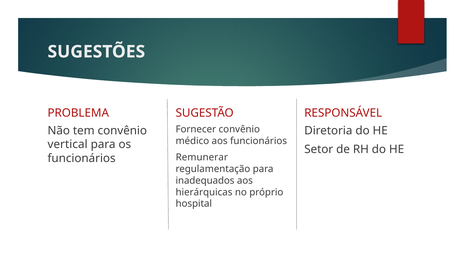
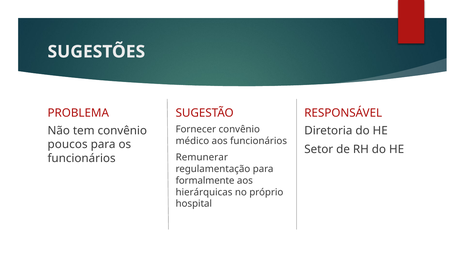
vertical: vertical -> poucos (68, 145)
inadequados: inadequados -> formalmente (205, 181)
